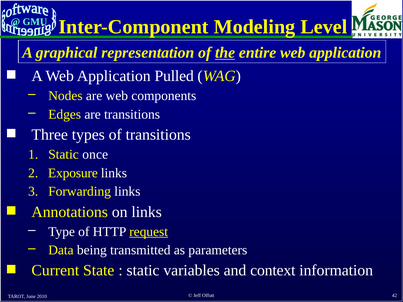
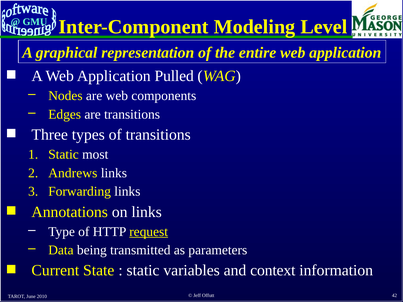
the underline: present -> none (225, 53)
once: once -> most (95, 155)
Exposure: Exposure -> Andrews (73, 173)
